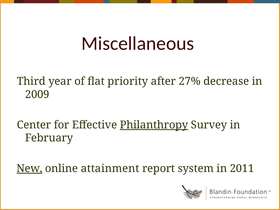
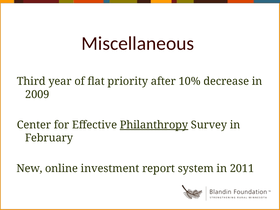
27%: 27% -> 10% (190, 81)
New underline: present -> none (30, 169)
attainment: attainment -> investment (110, 169)
